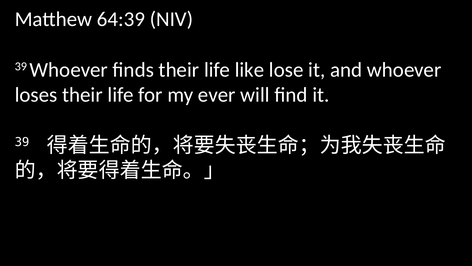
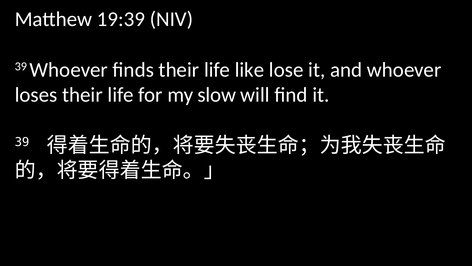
64:39: 64:39 -> 19:39 (121, 19)
ever: ever -> slow (217, 95)
